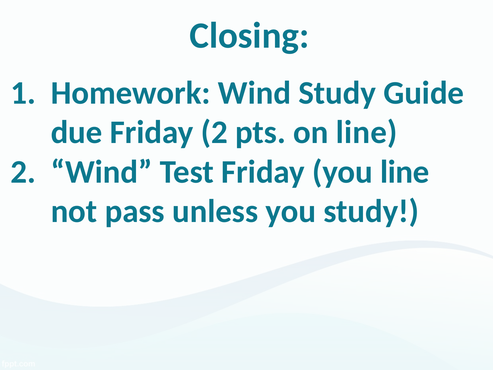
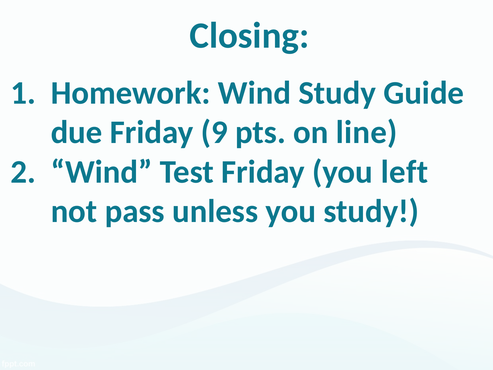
Friday 2: 2 -> 9 (214, 132)
you line: line -> left (404, 172)
